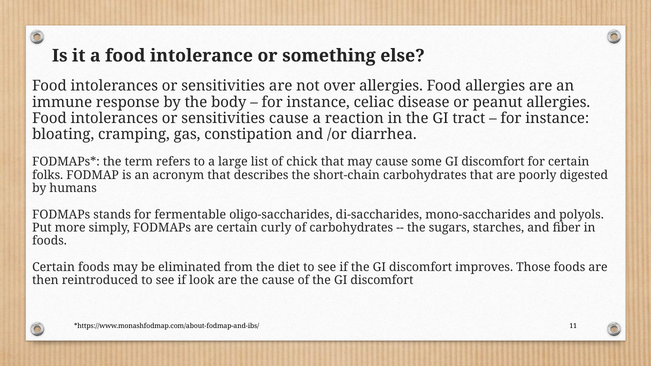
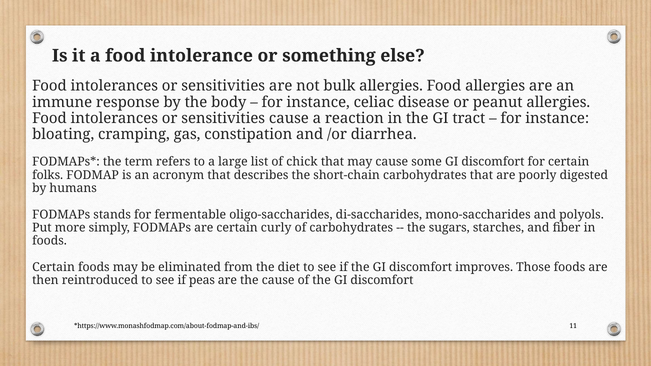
over: over -> bulk (339, 86)
look: look -> peas (202, 281)
